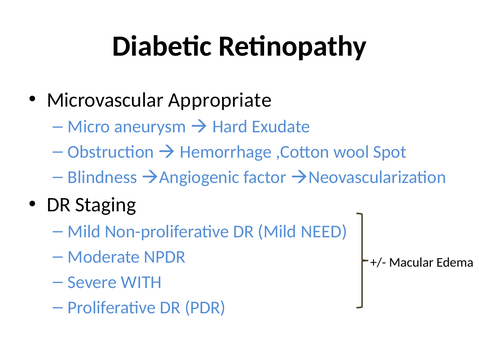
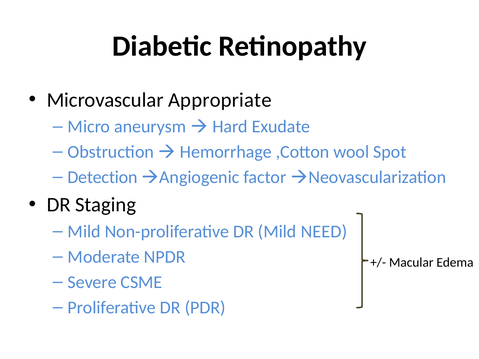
Blindness: Blindness -> Detection (103, 177)
WITH: WITH -> CSME (141, 282)
